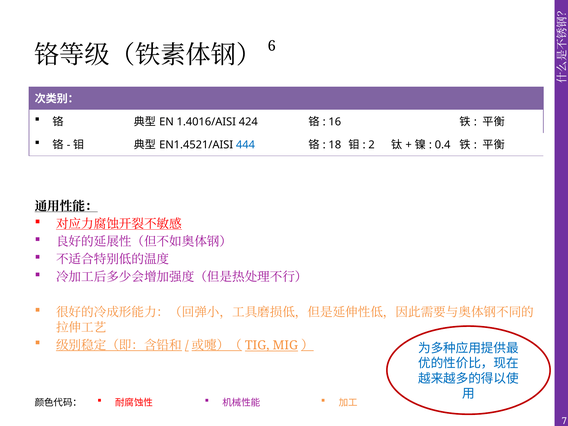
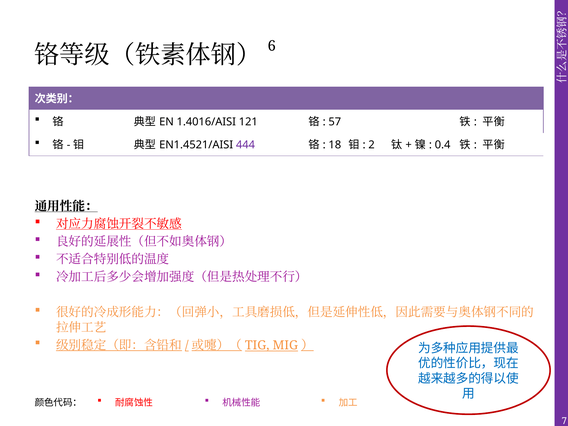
424: 424 -> 121 (248, 122)
16: 16 -> 57 (335, 122)
444 colour: blue -> purple (245, 145)
